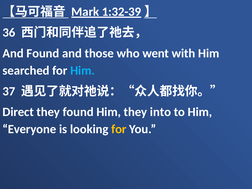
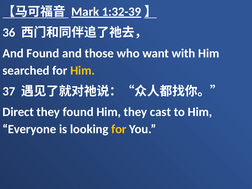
went: went -> want (156, 53)
Him colour: light blue -> yellow (83, 71)
into: into -> cast (160, 112)
